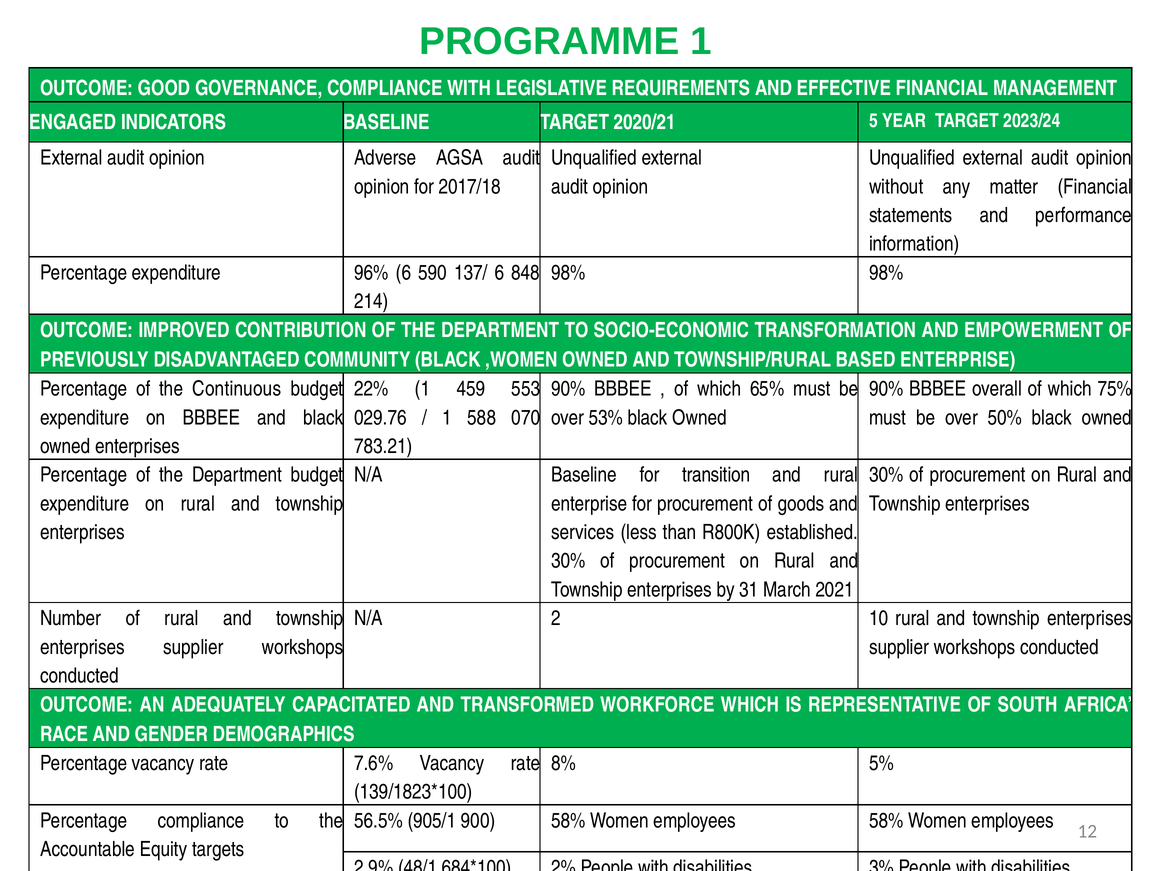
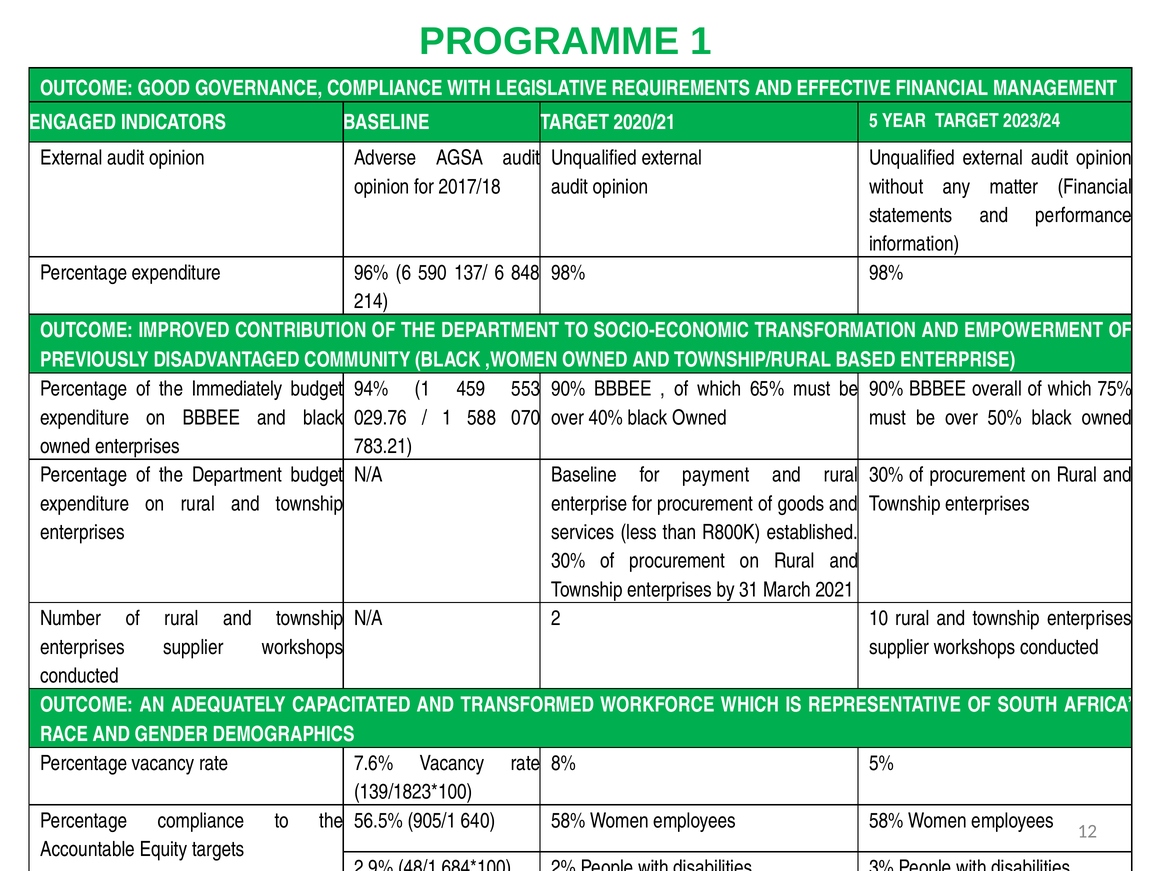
Continuous: Continuous -> Immediately (237, 389)
22%: 22% -> 94% (371, 389)
53%: 53% -> 40% (606, 418)
transition: transition -> payment (716, 475)
900: 900 -> 640 (478, 821)
